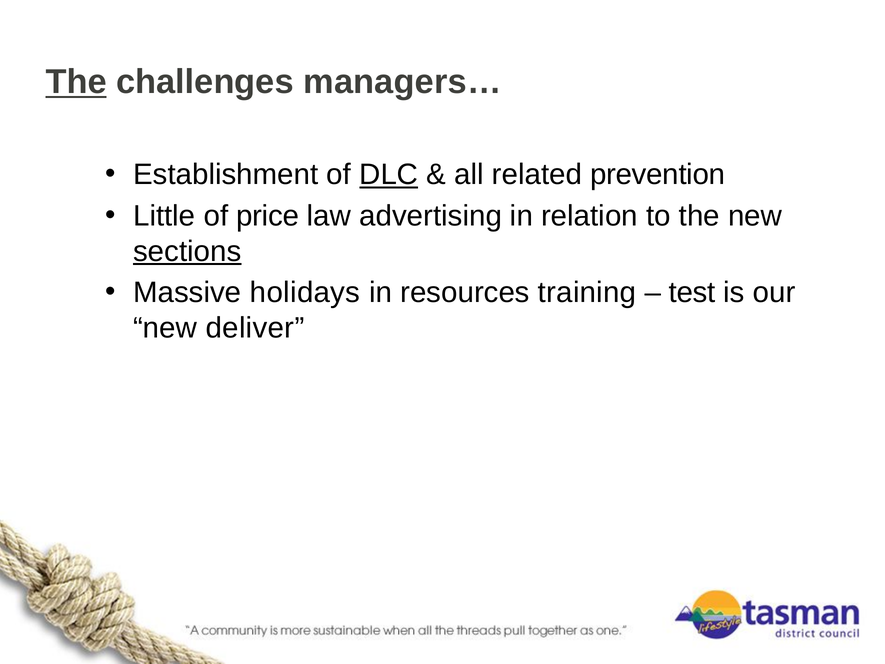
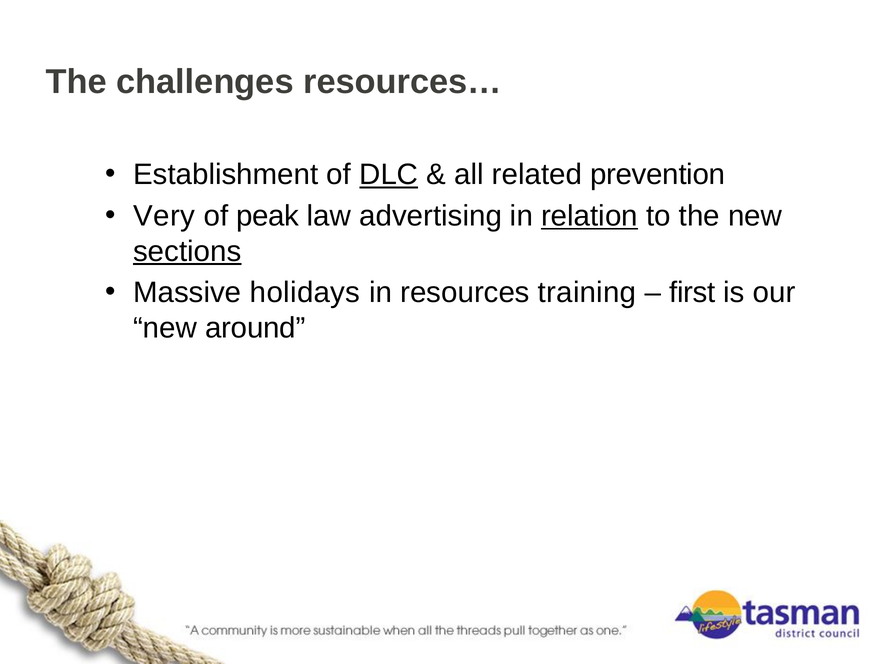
The underline: present -> none (76, 82)
managers…: managers… -> resources… (402, 82)
Little: Little -> Very (164, 216)
price: price -> peak (268, 216)
relation underline: none -> present (589, 216)
test: test -> first (692, 293)
deliver: deliver -> around (255, 328)
